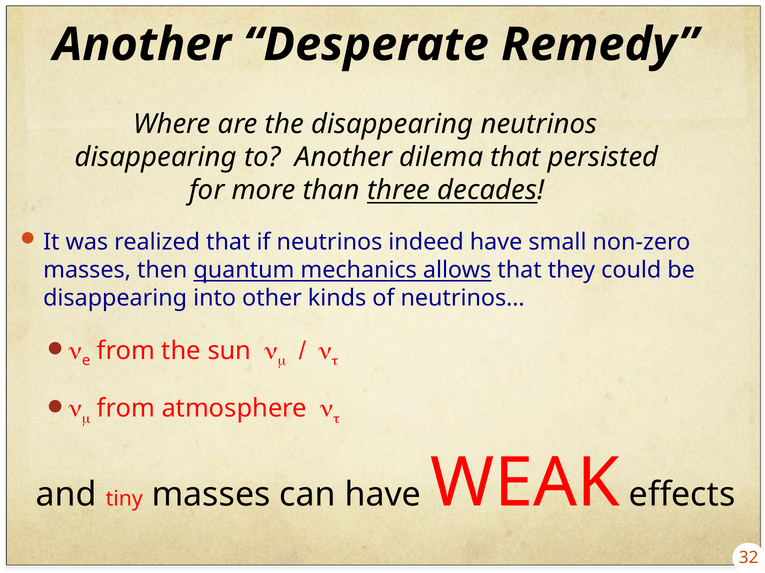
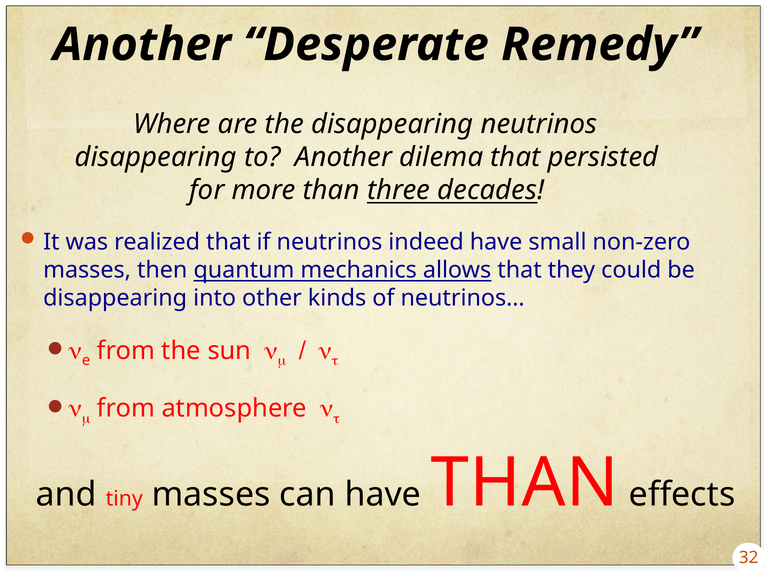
have WEAK: WEAK -> THAN (525, 483)
